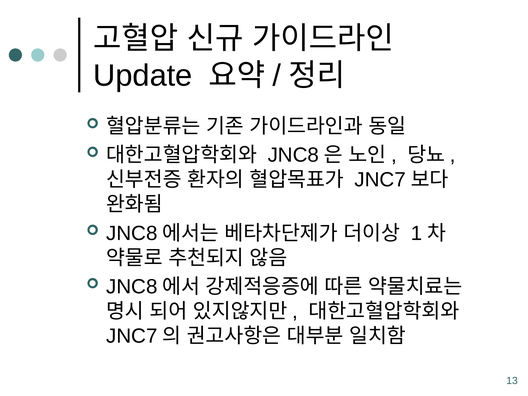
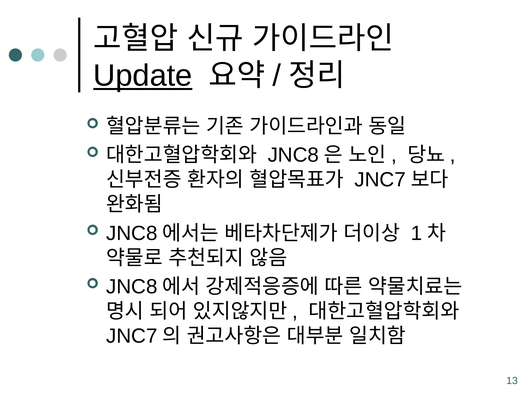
Update underline: none -> present (143, 76)
